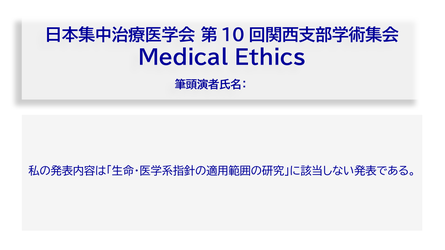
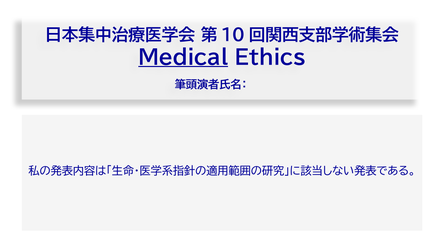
Medical underline: none -> present (183, 58)
